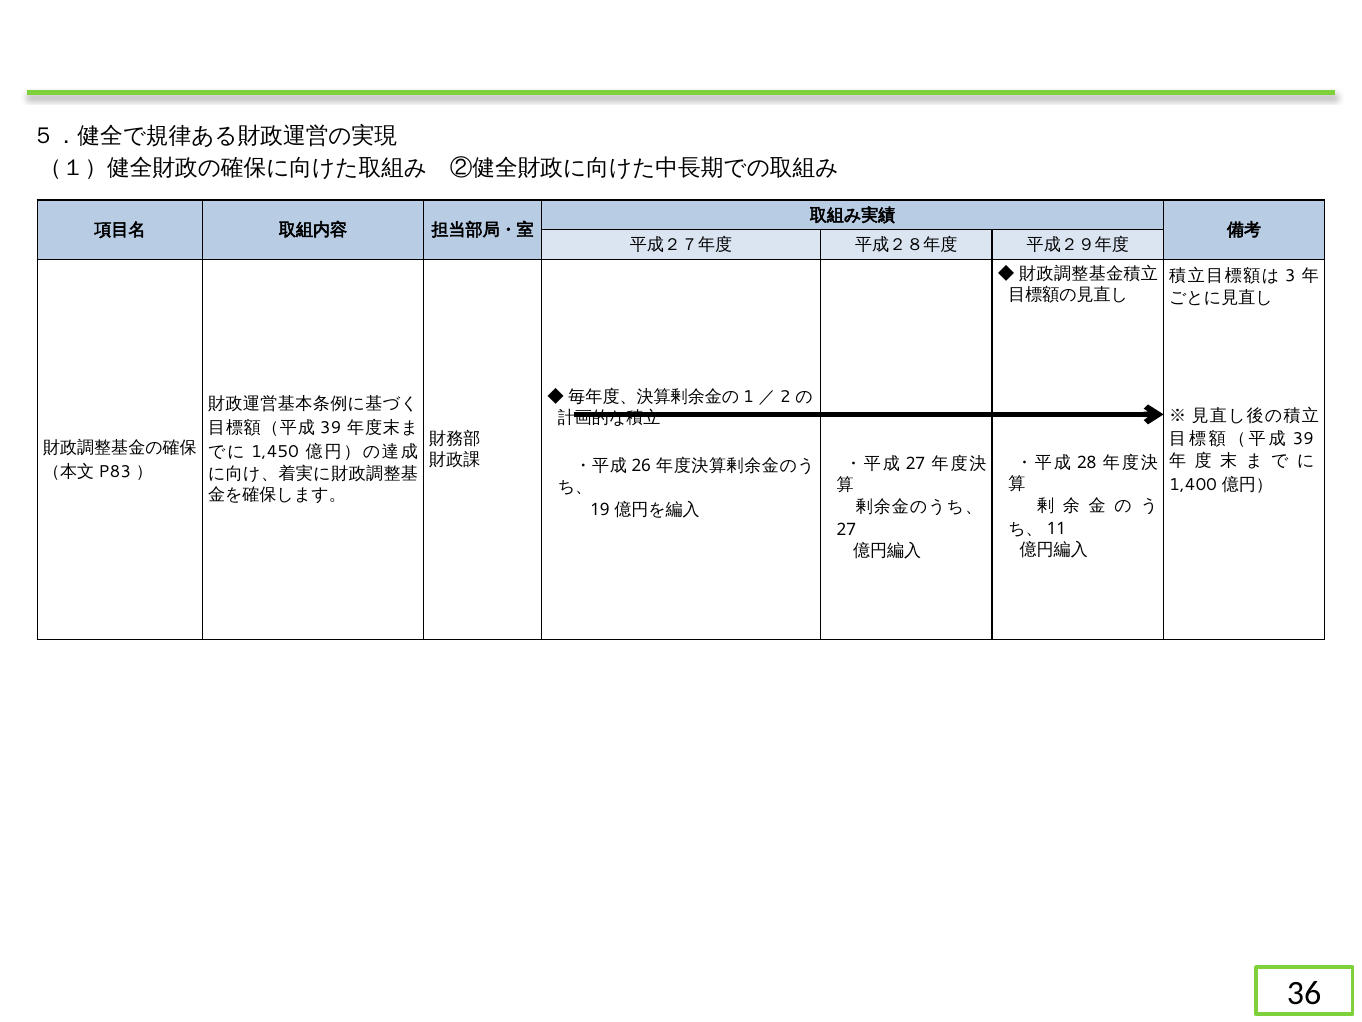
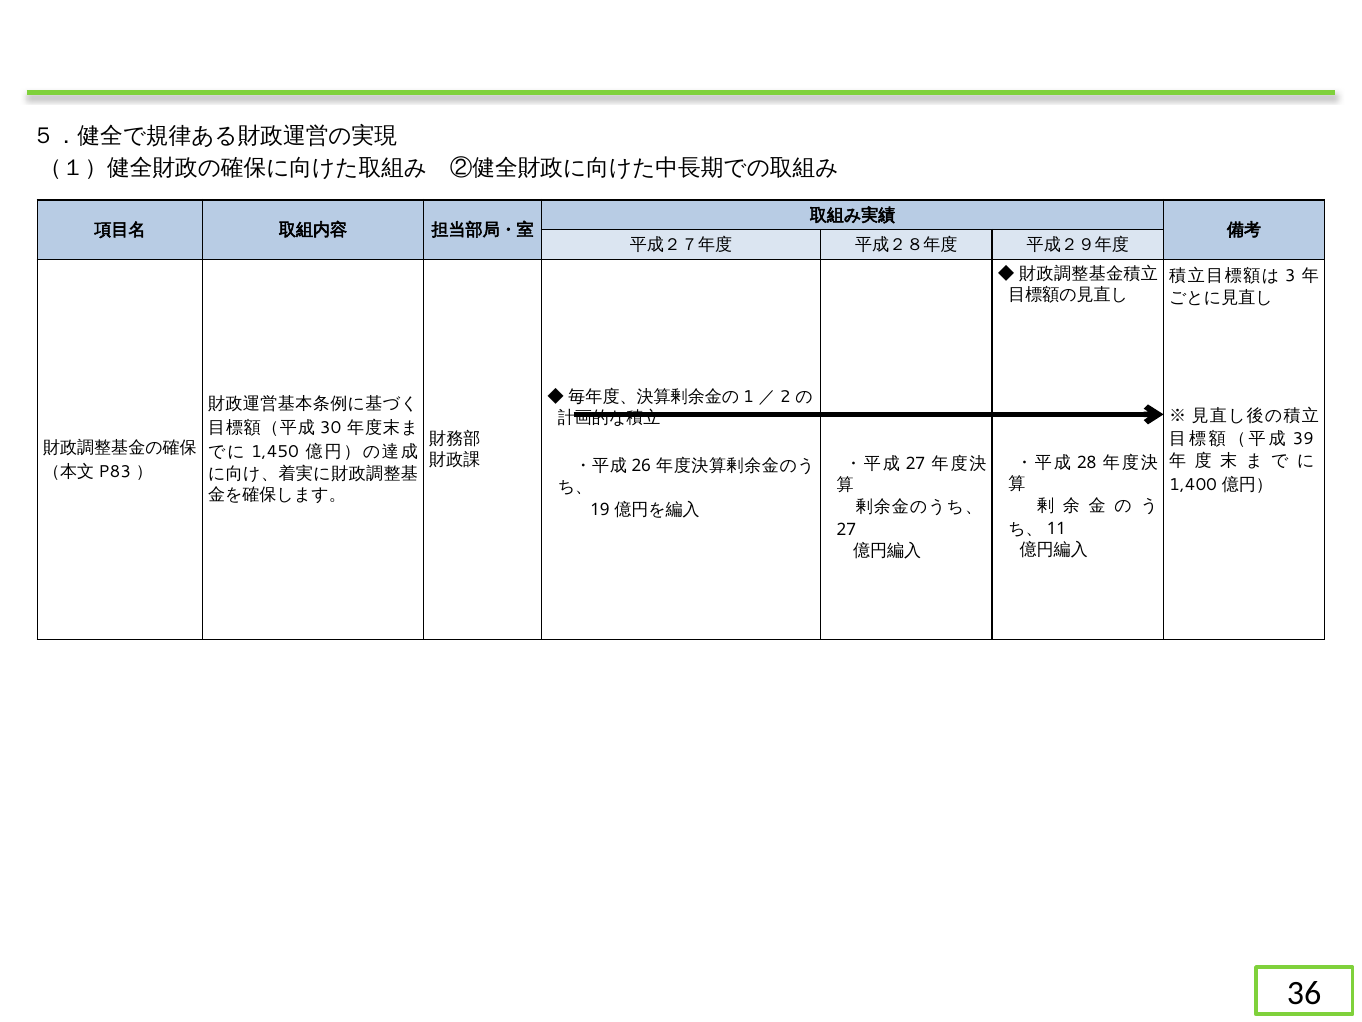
39: 39 -> 30 (331, 427)
